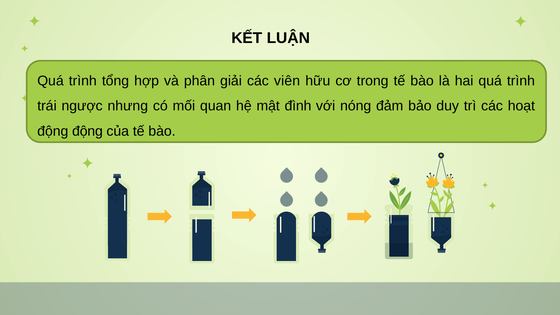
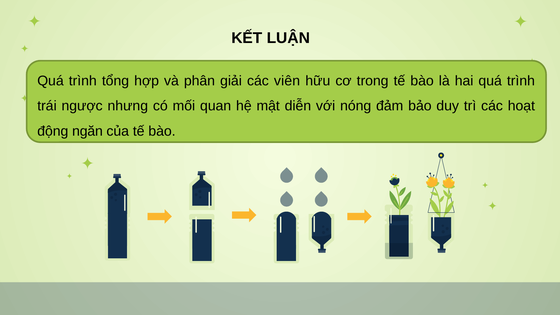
đình: đình -> diễn (298, 106)
động động: động -> ngăn (87, 131)
